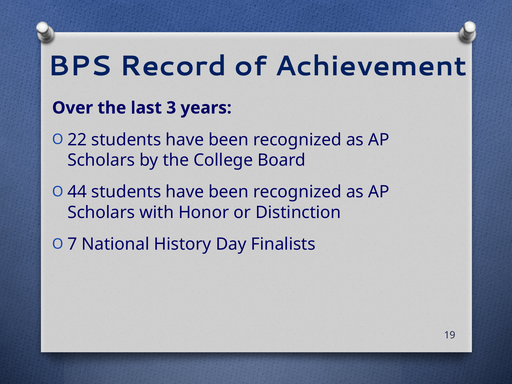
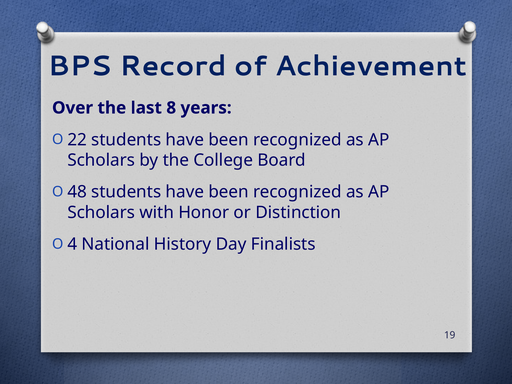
3: 3 -> 8 (171, 108)
44: 44 -> 48 (77, 192)
7: 7 -> 4 (72, 244)
